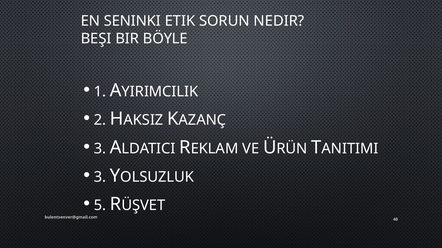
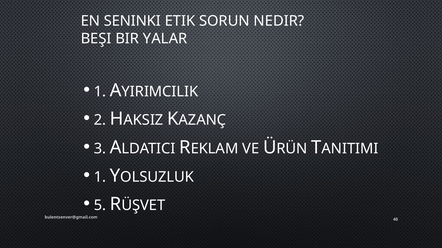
BÖYLE: BÖYLE -> YALAR (165, 39)
3: 3 -> 1 (100, 177)
